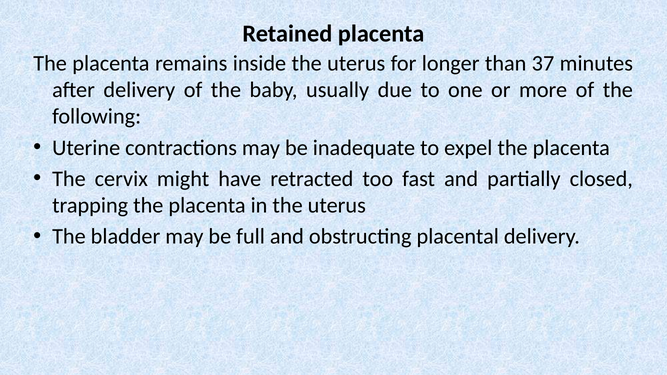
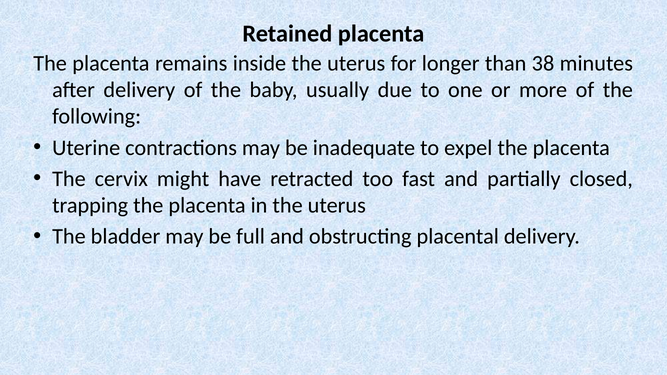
37: 37 -> 38 (543, 63)
